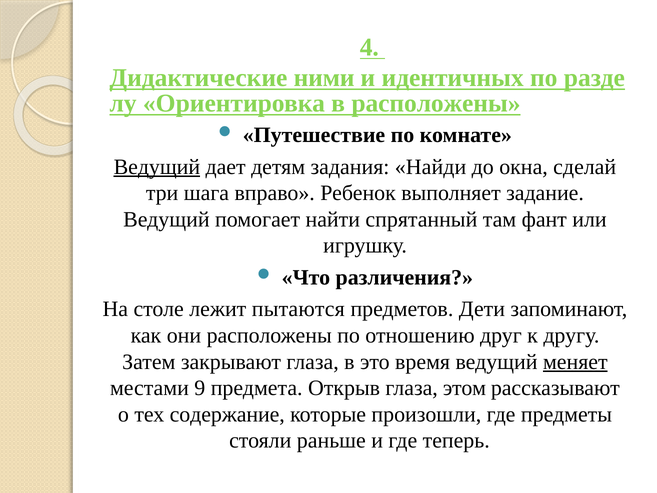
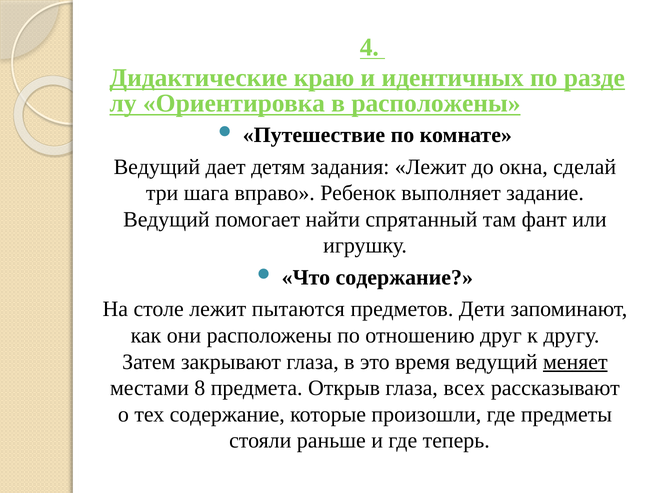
ними: ними -> краю (324, 78)
Ведущий underline: present -> none (157, 167)
задания Найди: Найди -> Лежит (431, 167)
Что различения: различения -> содержание (404, 277)
9: 9 -> 8 (200, 388)
этом: этом -> всех (464, 388)
